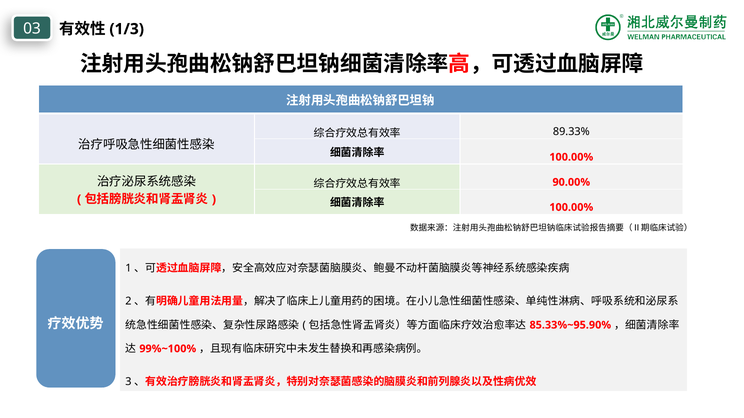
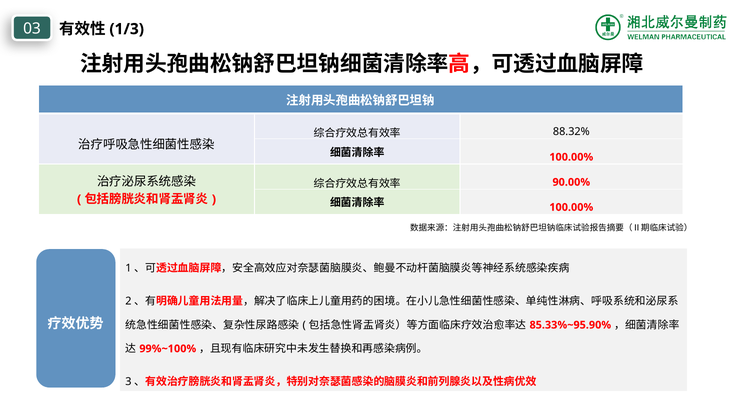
89.33%: 89.33% -> 88.32% (571, 132)
